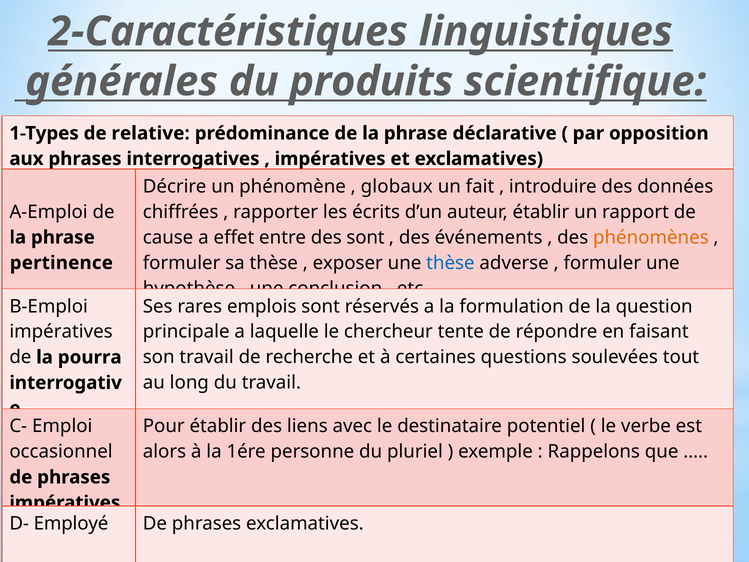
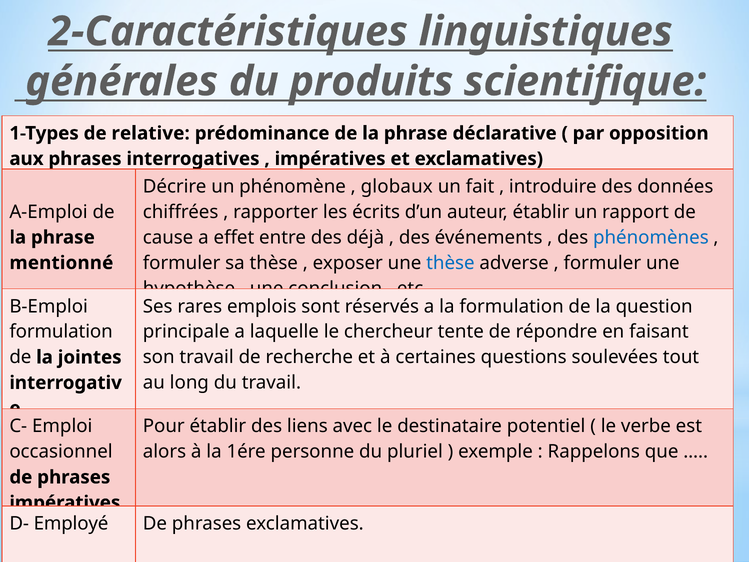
des sont: sont -> déjà (365, 237)
phénomènes colour: orange -> blue (651, 237)
pertinence: pertinence -> mentionné (61, 263)
impératives: impératives -> formulation (61, 332)
pourra: pourra -> jointes (90, 357)
